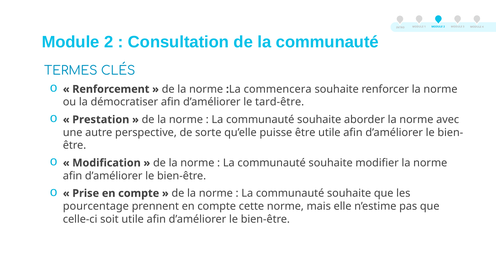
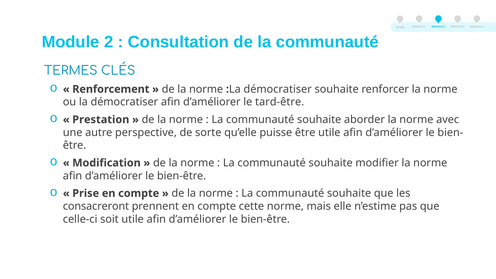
commencera: commencera -> démocratiser (278, 89)
pourcentage: pourcentage -> consacreront (96, 206)
